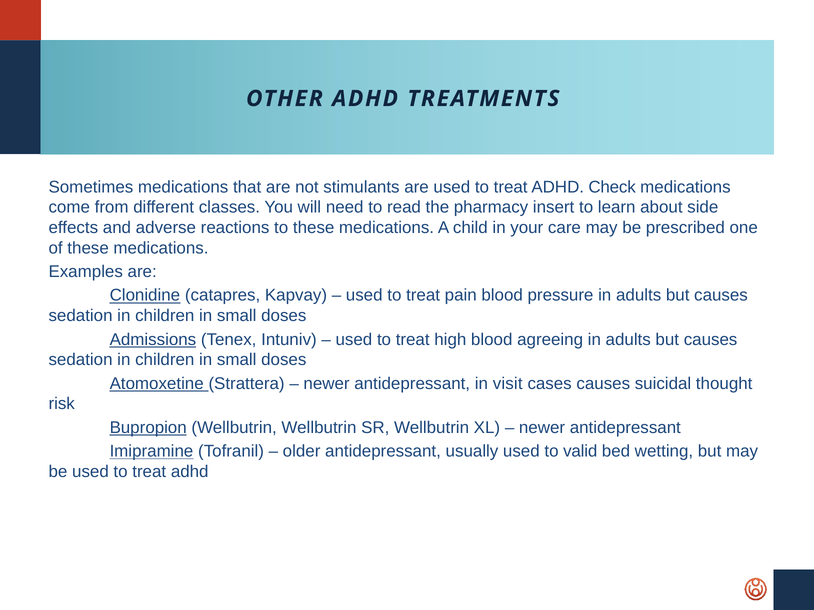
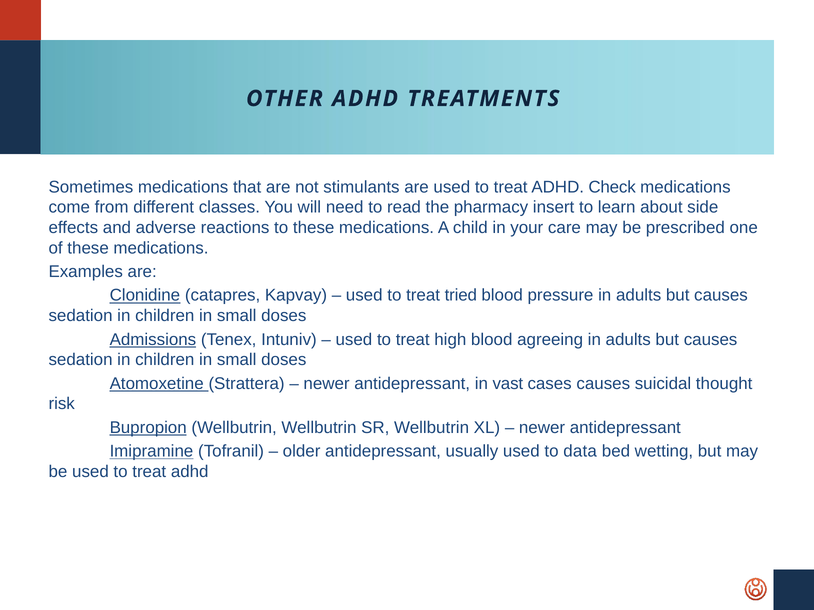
pain: pain -> tried (461, 296)
visit: visit -> vast (508, 384)
valid: valid -> data (580, 452)
